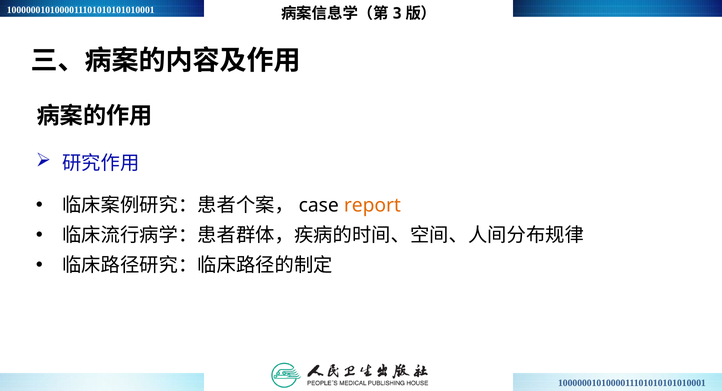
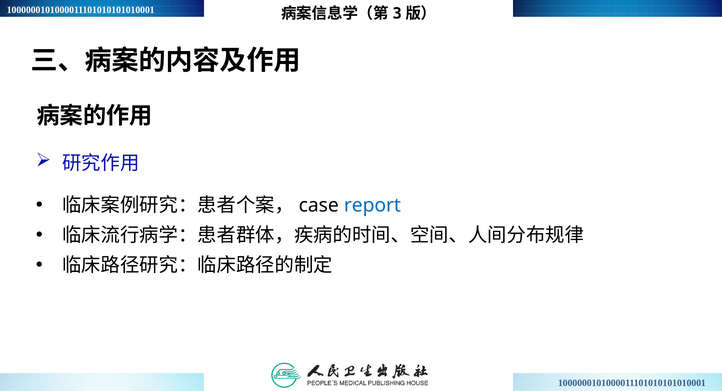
report colour: orange -> blue (372, 205)
